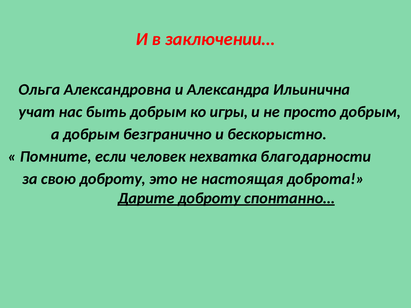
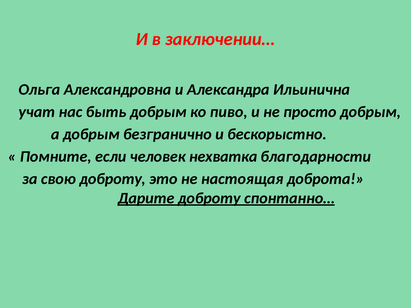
игры: игры -> пиво (229, 112)
